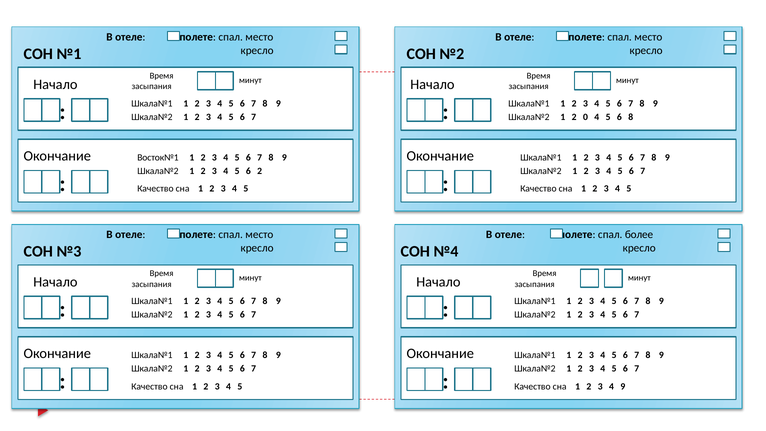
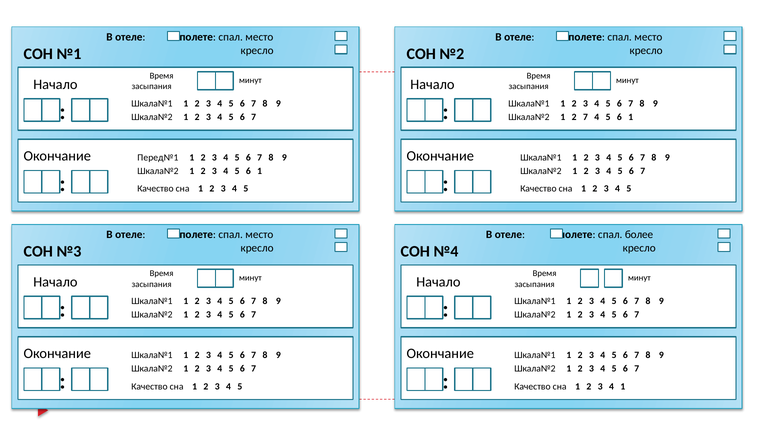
2 0: 0 -> 7 (585, 117)
8: 8 -> 1 (631, 117)
Восток№1: Восток№1 -> Перед№1 (158, 157)
2: 2 -> 1 (260, 171)
4 9: 9 -> 1 (623, 386)
